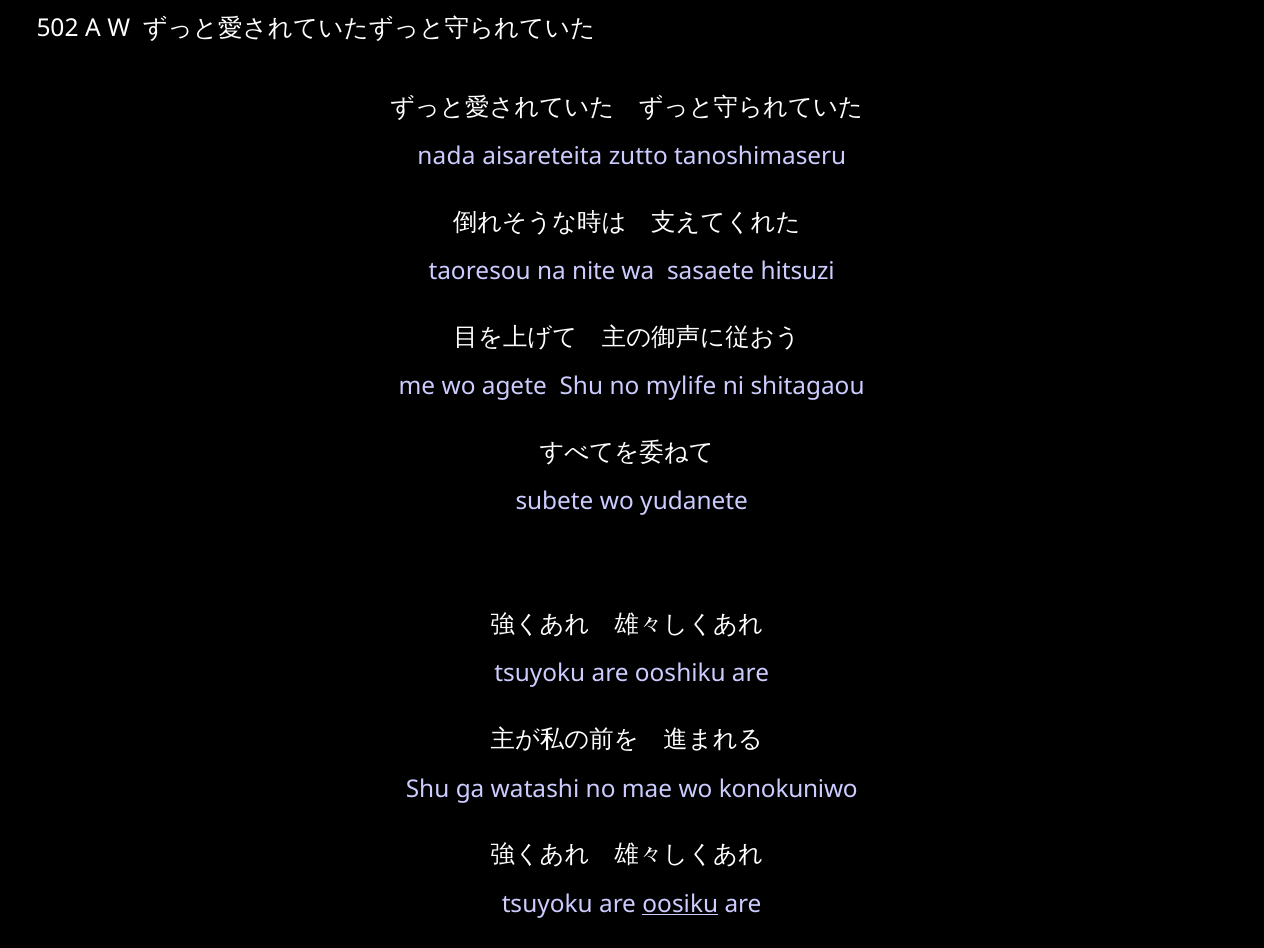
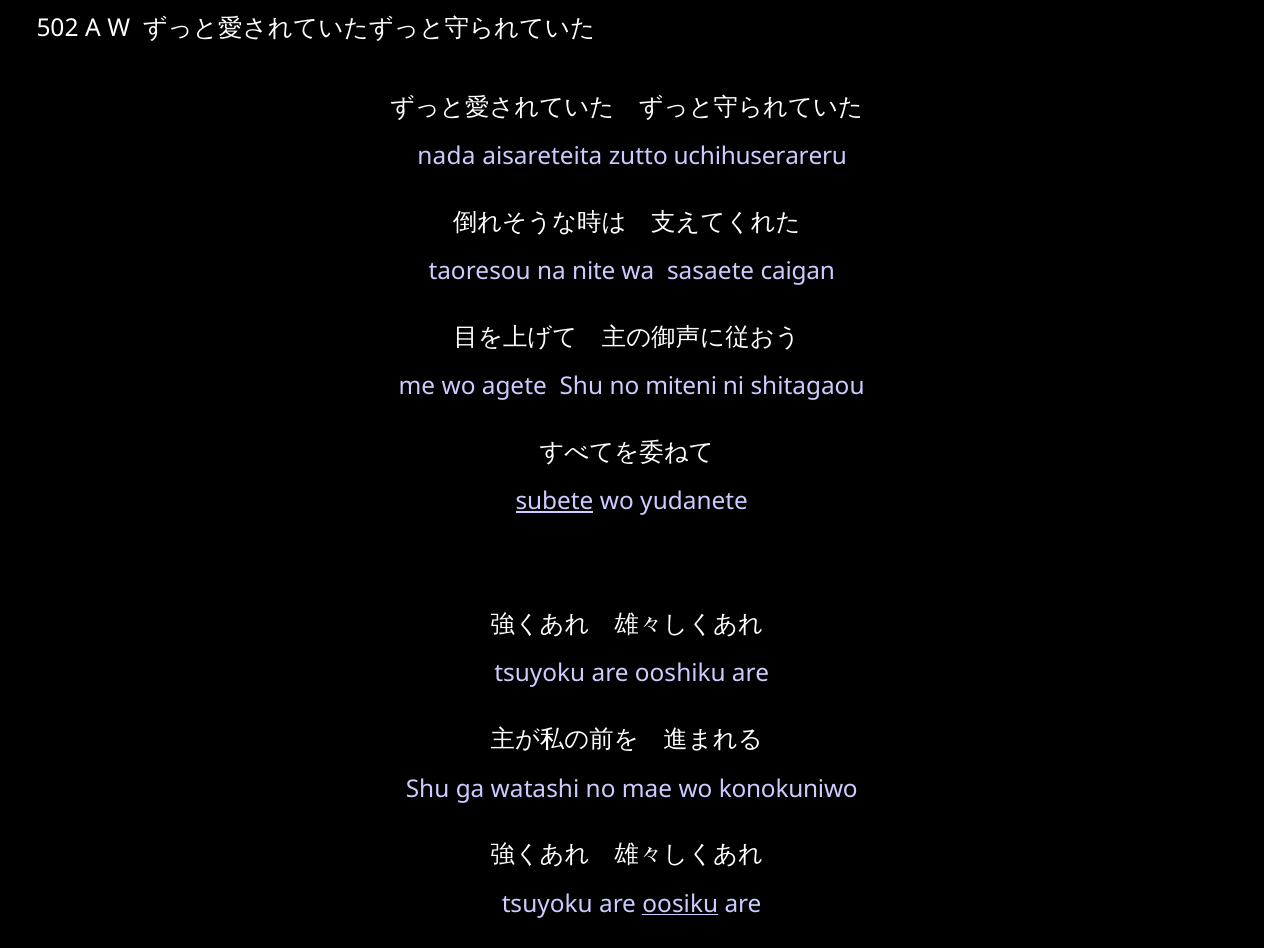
tanoshimaseru: tanoshimaseru -> uchihuserareru (760, 156)
hitsuzi: hitsuzi -> caigan (798, 271)
mylife: mylife -> miteni (681, 386)
subete underline: none -> present (555, 501)
